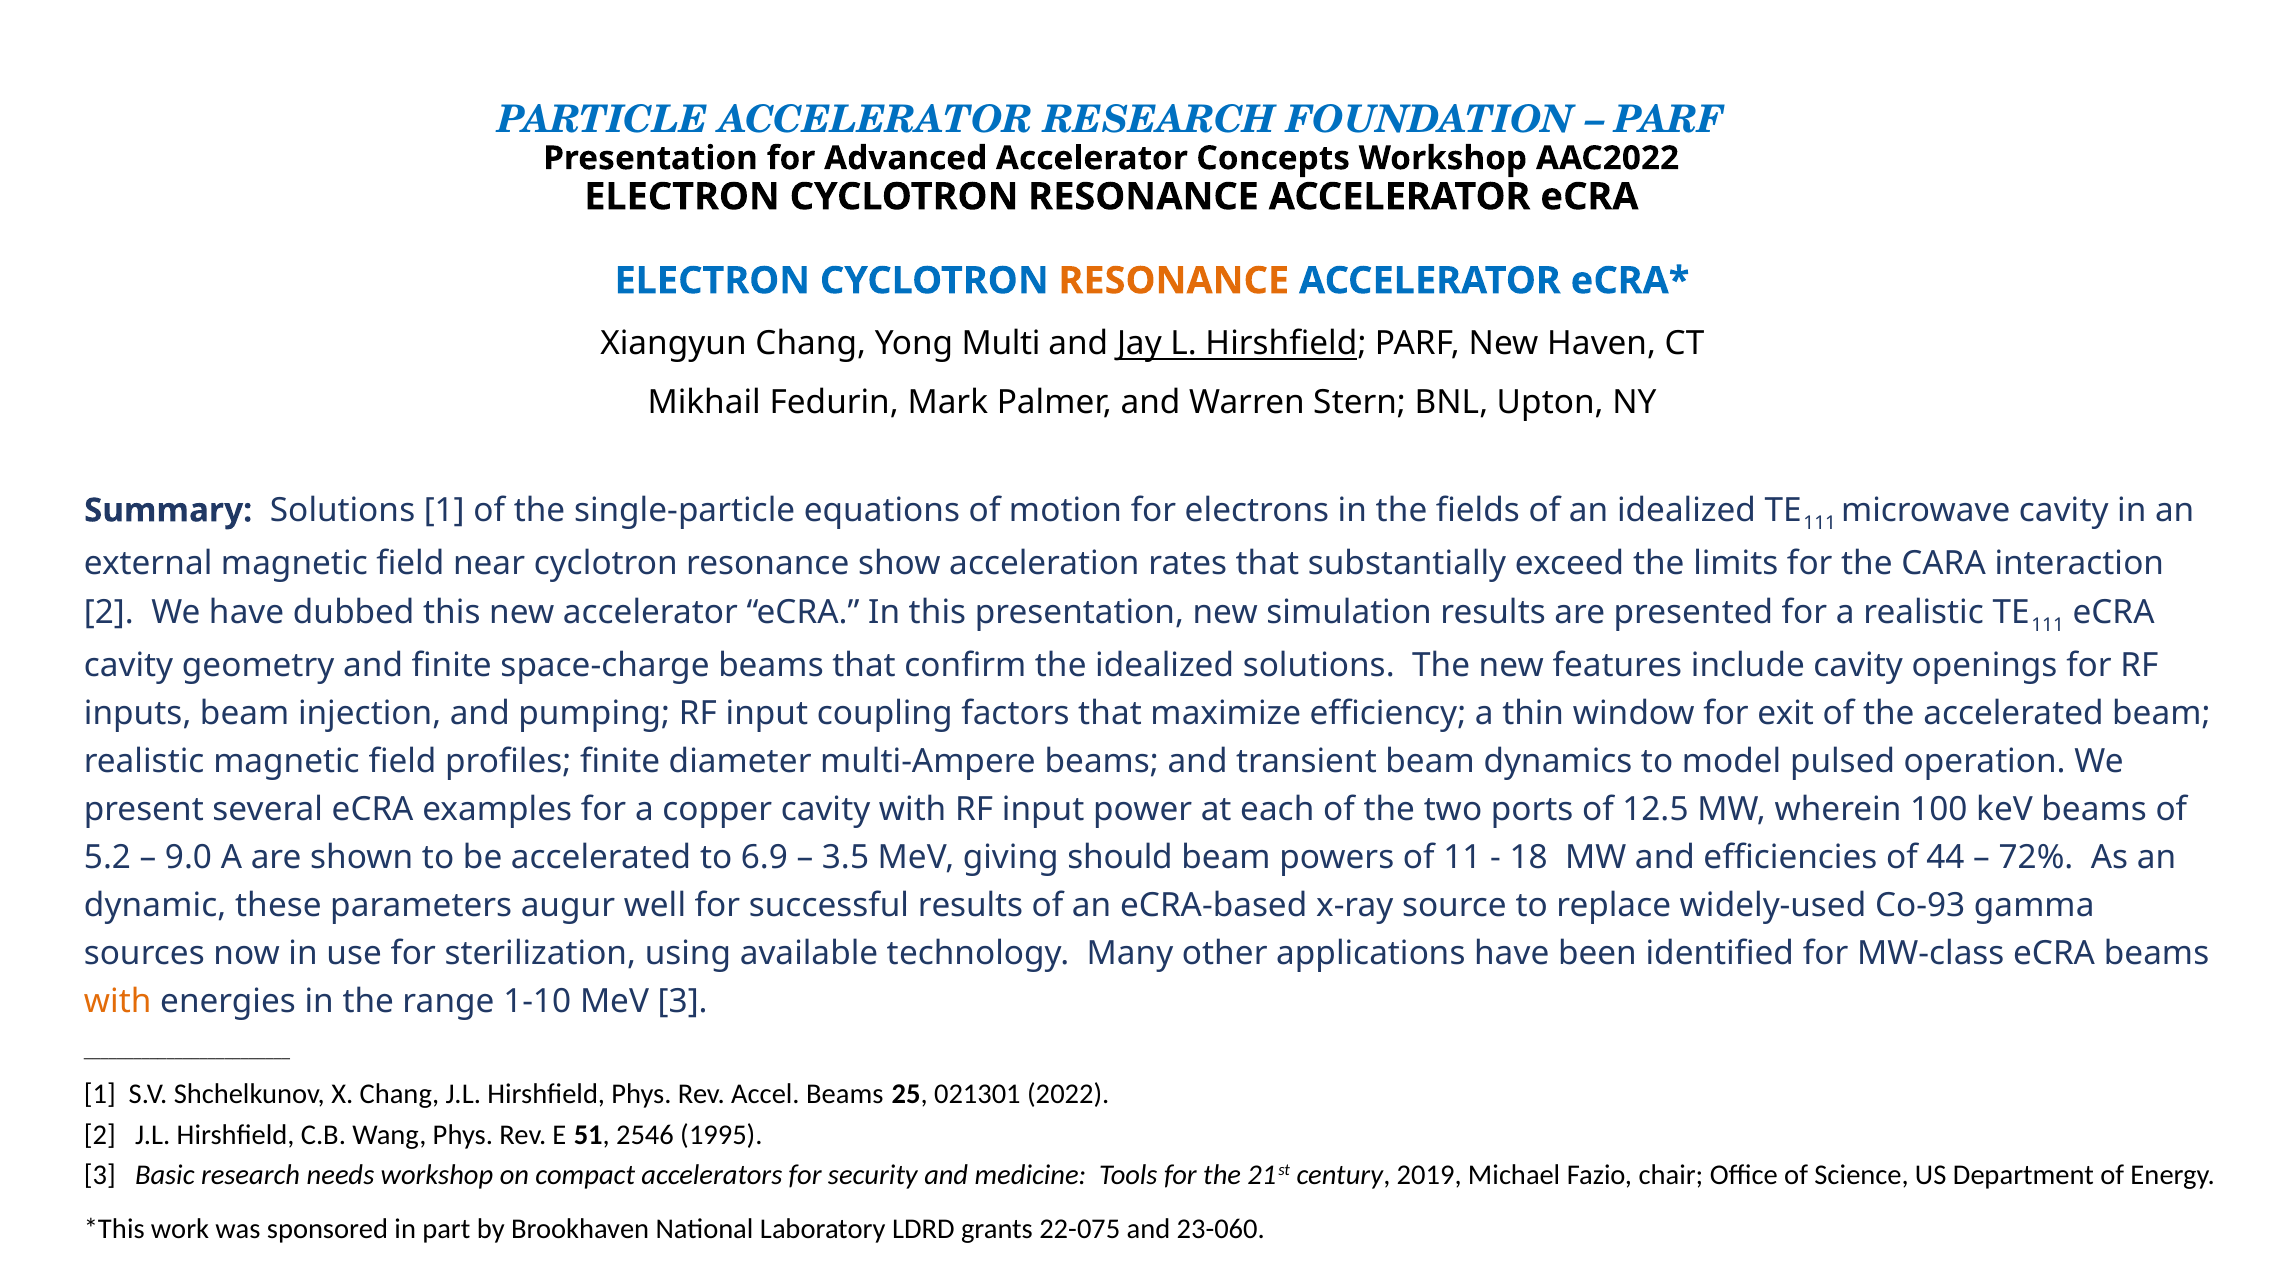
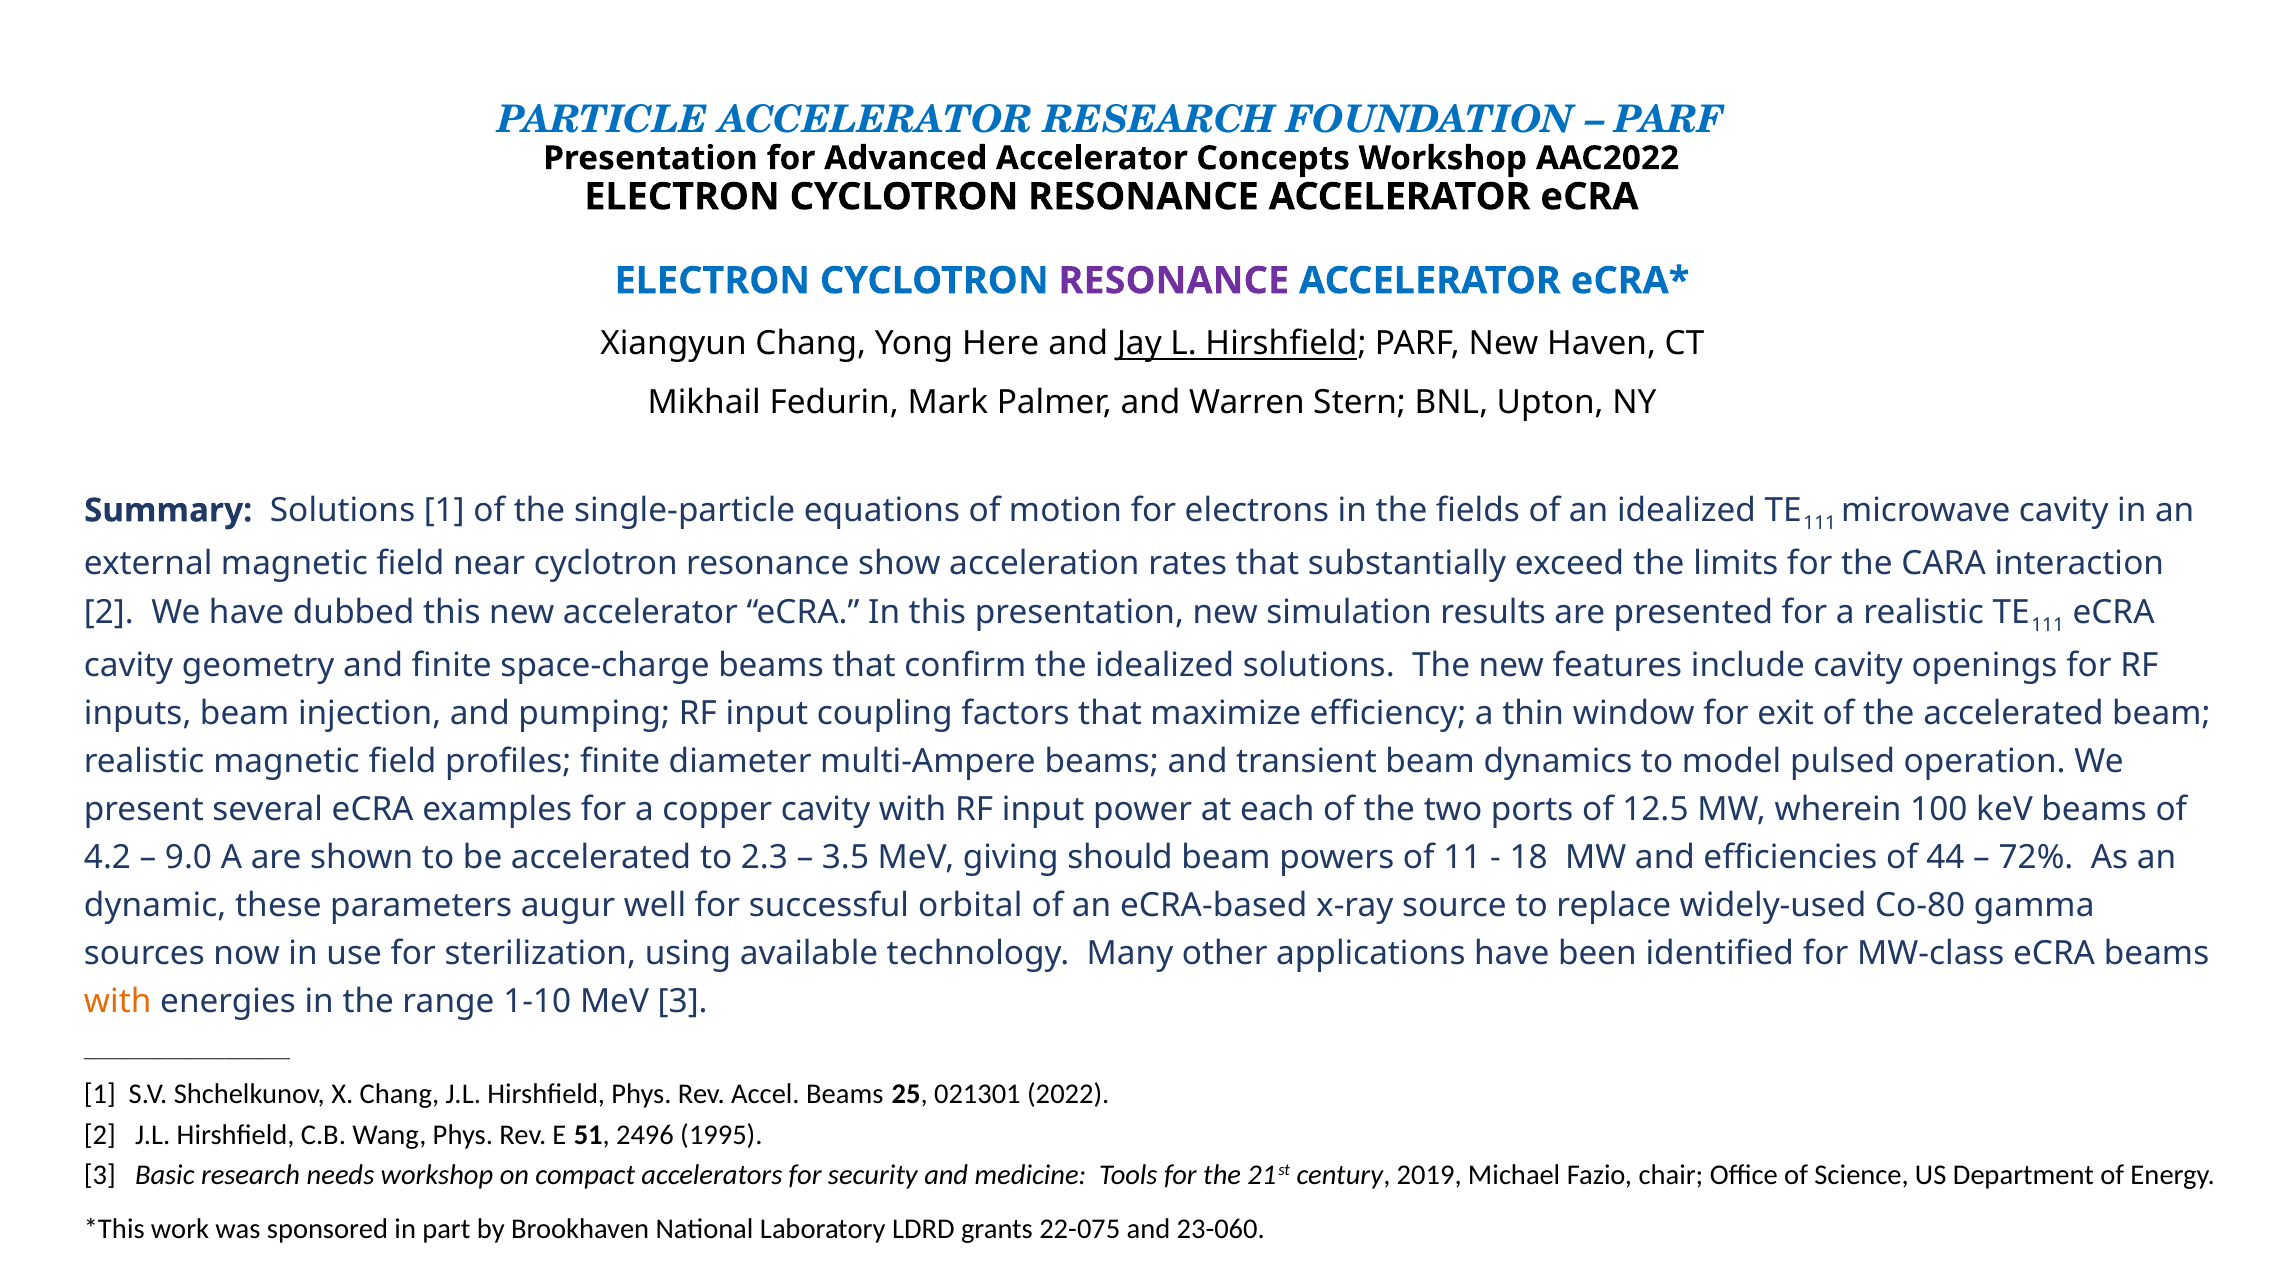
RESONANCE colour: orange -> purple (1174, 281)
Multi: Multi -> Here (1001, 343)
5.2: 5.2 -> 4.2 (108, 858)
6.9: 6.9 -> 2.3 (764, 858)
successful results: results -> orbital (970, 906)
Co-93: Co-93 -> Co-80 (1920, 906)
2546: 2546 -> 2496 (645, 1135)
